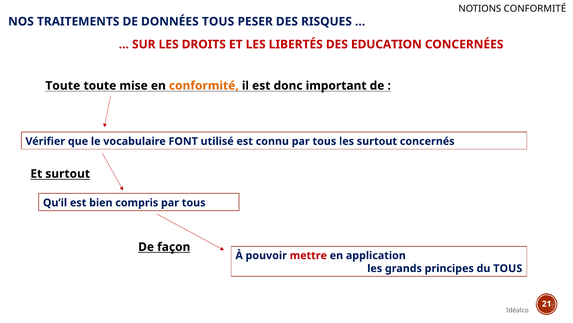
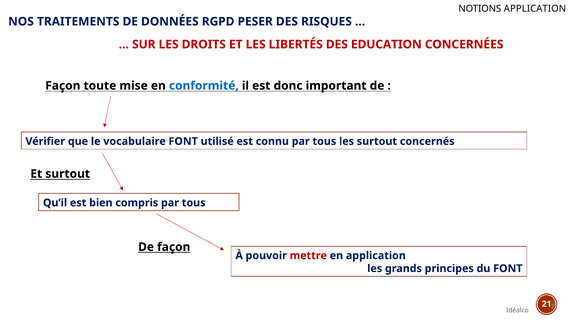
NOTIONS CONFORMITÉ: CONFORMITÉ -> APPLICATION (535, 9)
DONNÉES TOUS: TOUS -> RGPD (218, 21)
Toute: Toute -> Façon (63, 86)
conformité colour: orange -> blue (204, 86)
du TOUS: TOUS -> FONT (508, 268)
